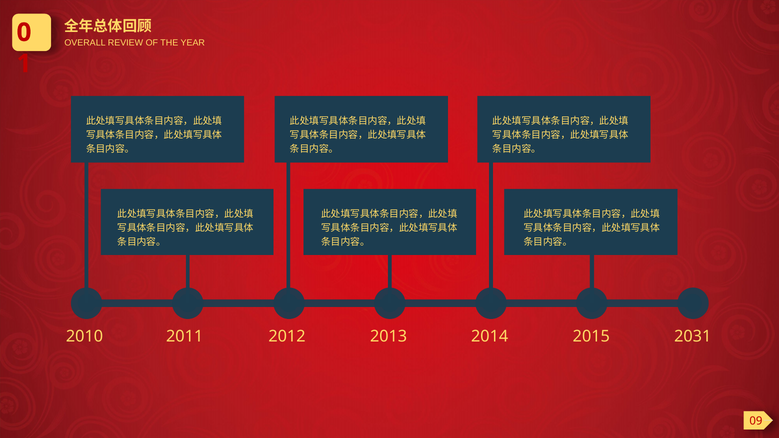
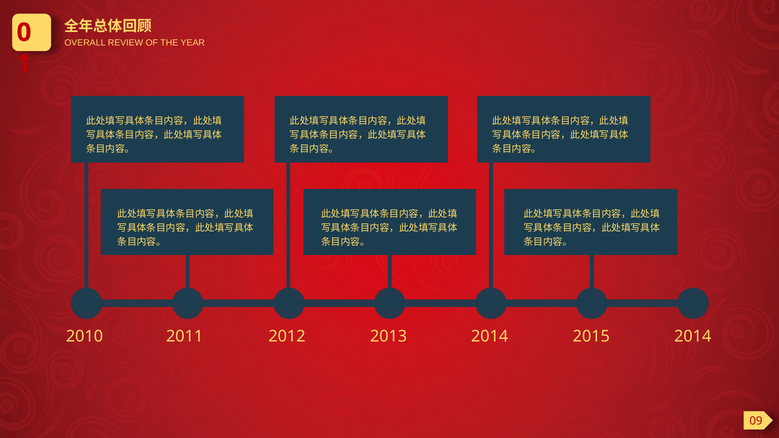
2031: 2031 -> 2014 (693, 337)
